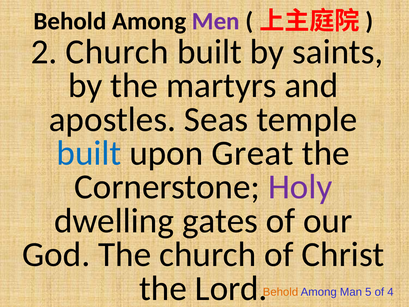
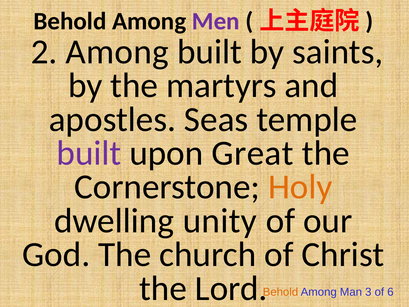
2 Church: Church -> Among (117, 52)
built colour: blue -> purple (89, 153)
Holy colour: purple -> orange (300, 187)
gates: gates -> unity (220, 221)
5: 5 -> 3 (368, 292)
4: 4 -> 6 (390, 292)
